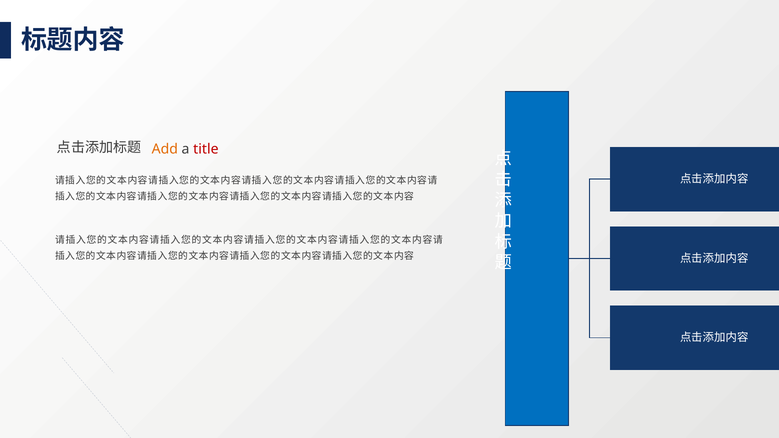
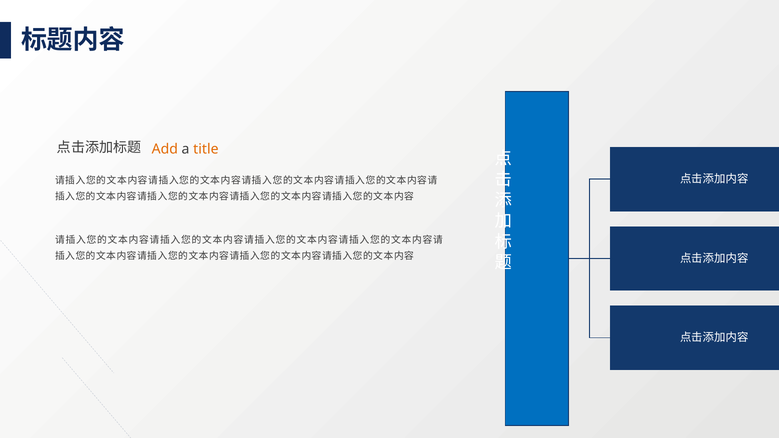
title colour: red -> orange (206, 149)
